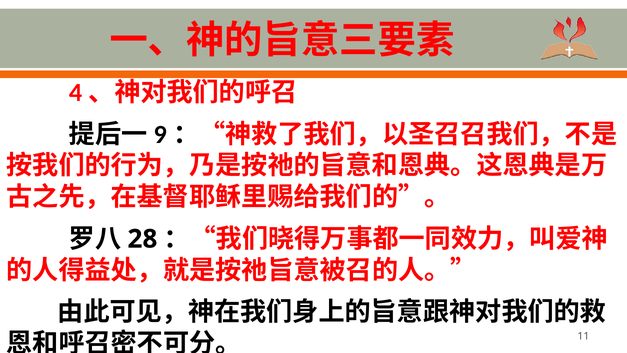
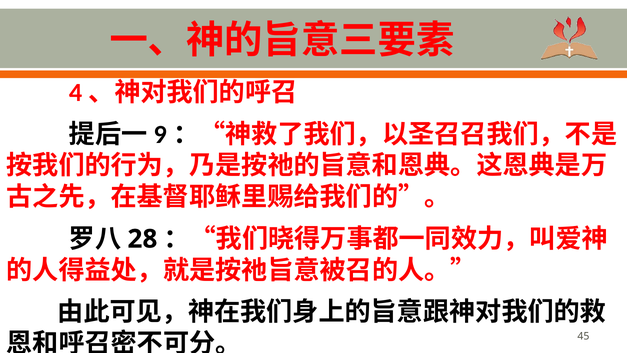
11: 11 -> 45 (583, 336)
